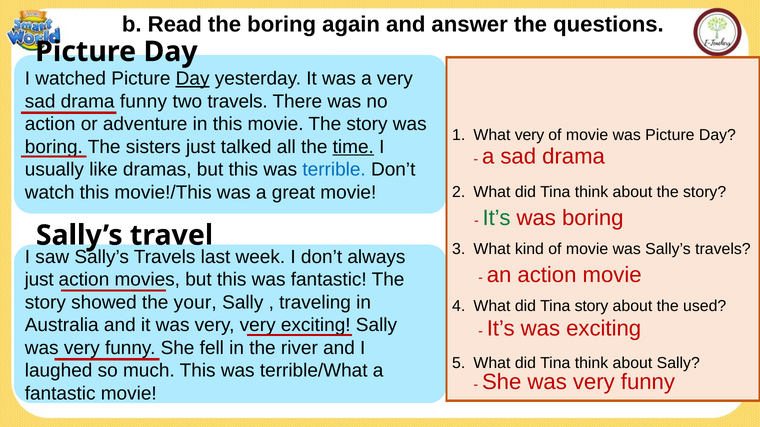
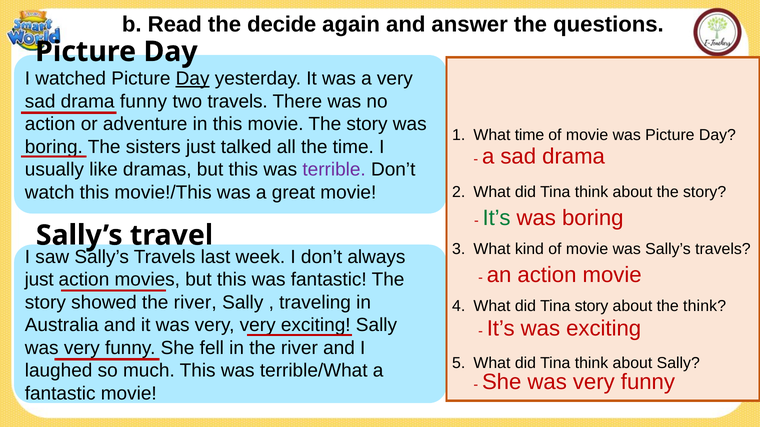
the boring: boring -> decide (282, 25)
What very: very -> time (529, 135)
time underline: present -> none (353, 147)
terrible colour: blue -> purple (334, 170)
showed the your: your -> river (195, 303)
the used: used -> think (705, 306)
